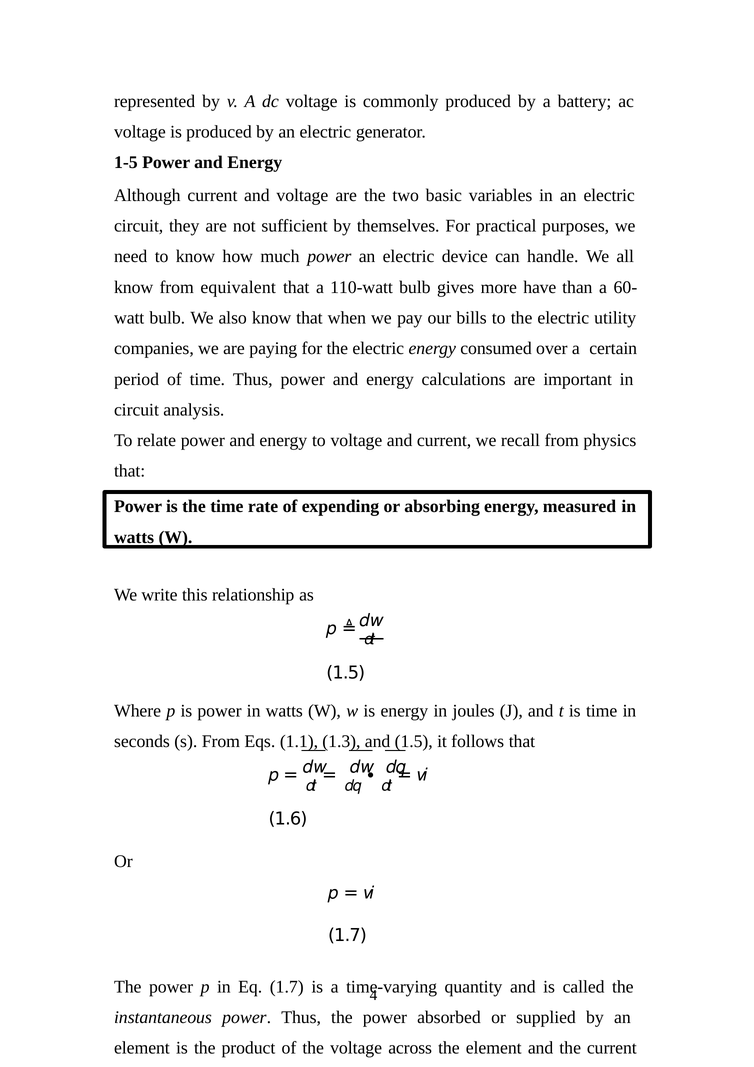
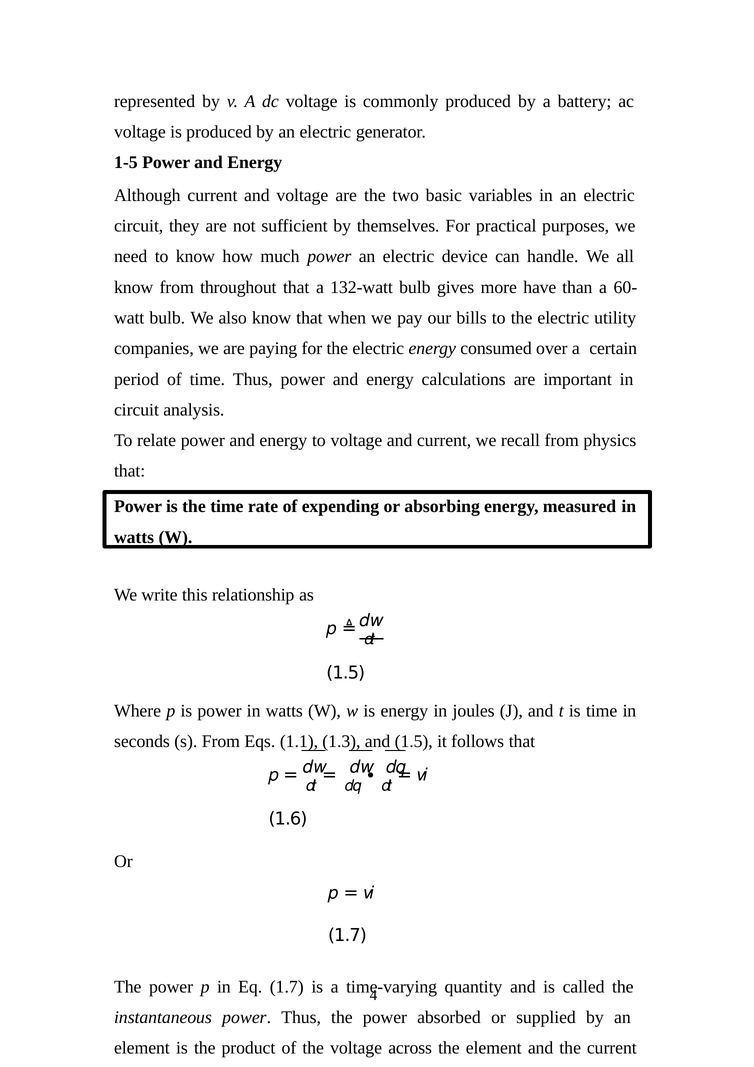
equivalent: equivalent -> throughout (238, 287)
110-watt: 110-watt -> 132-watt (362, 287)
